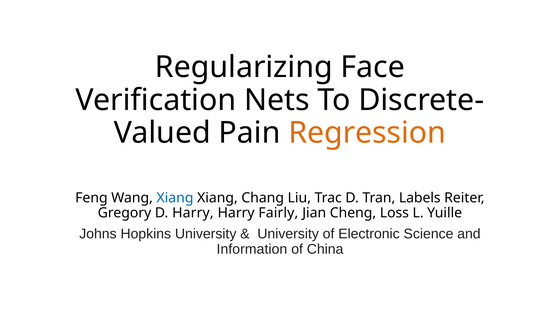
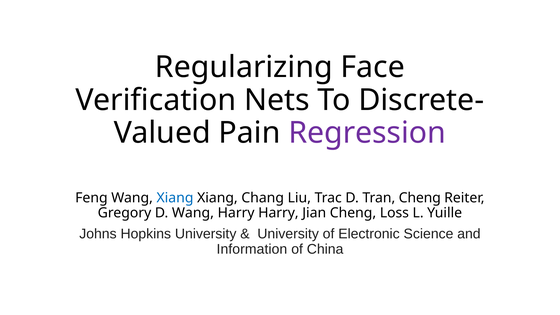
Regression colour: orange -> purple (367, 133)
Tran Labels: Labels -> Cheng (420, 198)
D Harry: Harry -> Wang (193, 213)
Harry Fairly: Fairly -> Harry (278, 213)
